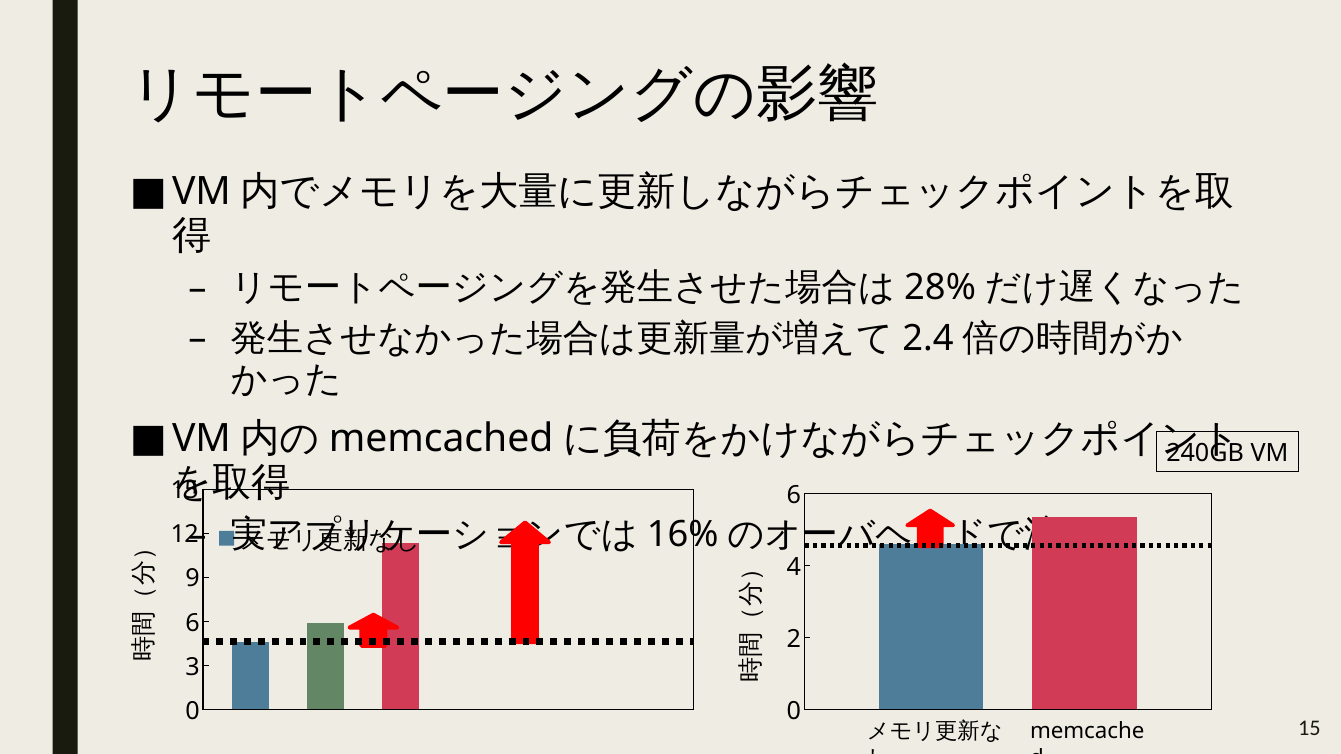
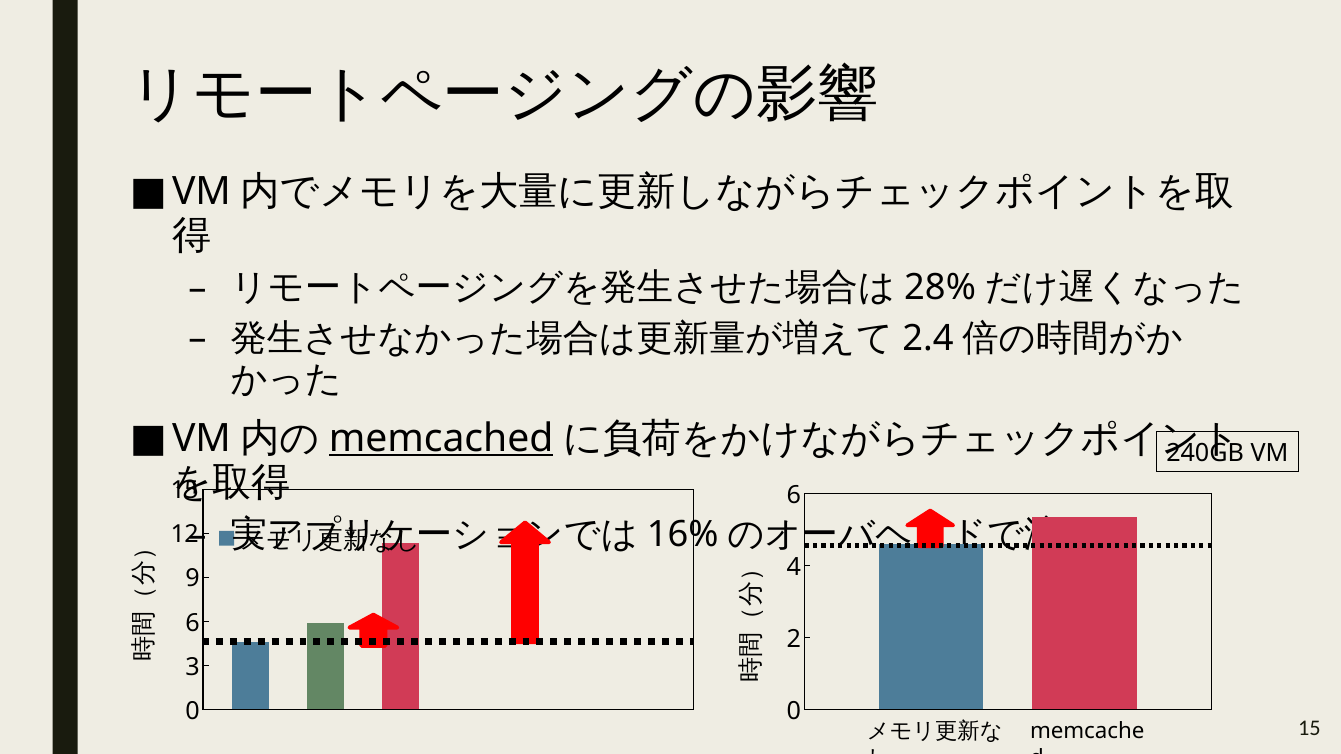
memcached underline: none -> present (441, 439)
